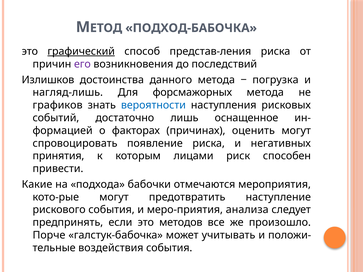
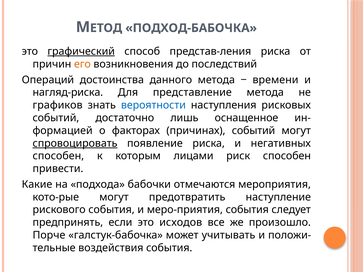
его colour: purple -> orange (82, 64)
Излишков: Излишков -> Операций (48, 80)
погрузка: погрузка -> времени (275, 80)
нагляд-лишь: нагляд-лишь -> нагляд-риска (68, 93)
форсмажорных: форсмажорных -> представление (192, 93)
причинах оценить: оценить -> событий (254, 131)
спровоцировать underline: none -> present (75, 143)
принятия: принятия -> способен (58, 156)
меро-приятия анализа: анализа -> события (247, 210)
методов: методов -> исходов (181, 223)
